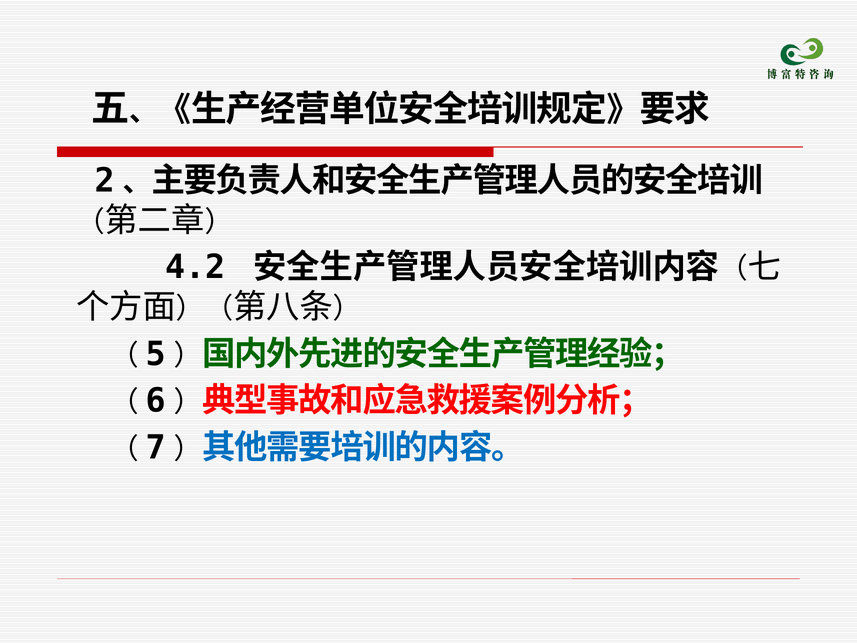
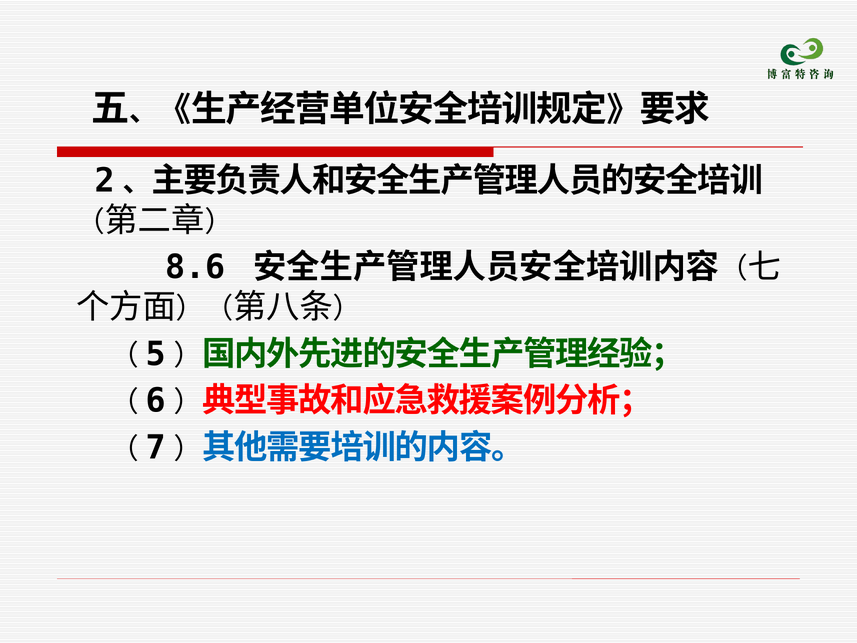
4.2: 4.2 -> 8.6 (195, 267)
